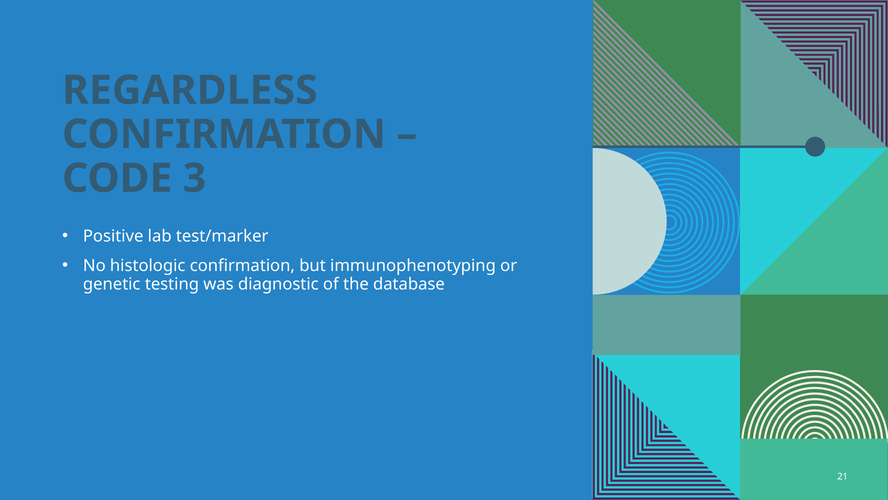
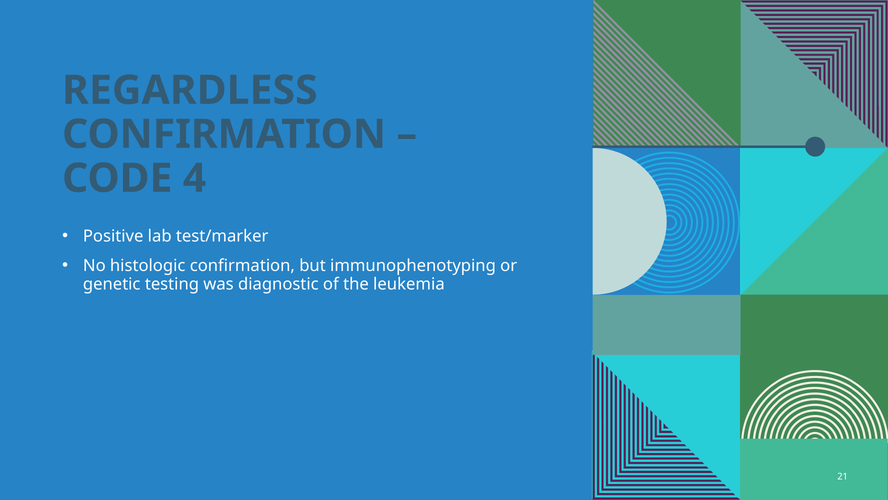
3: 3 -> 4 (195, 178)
database: database -> leukemia (409, 284)
